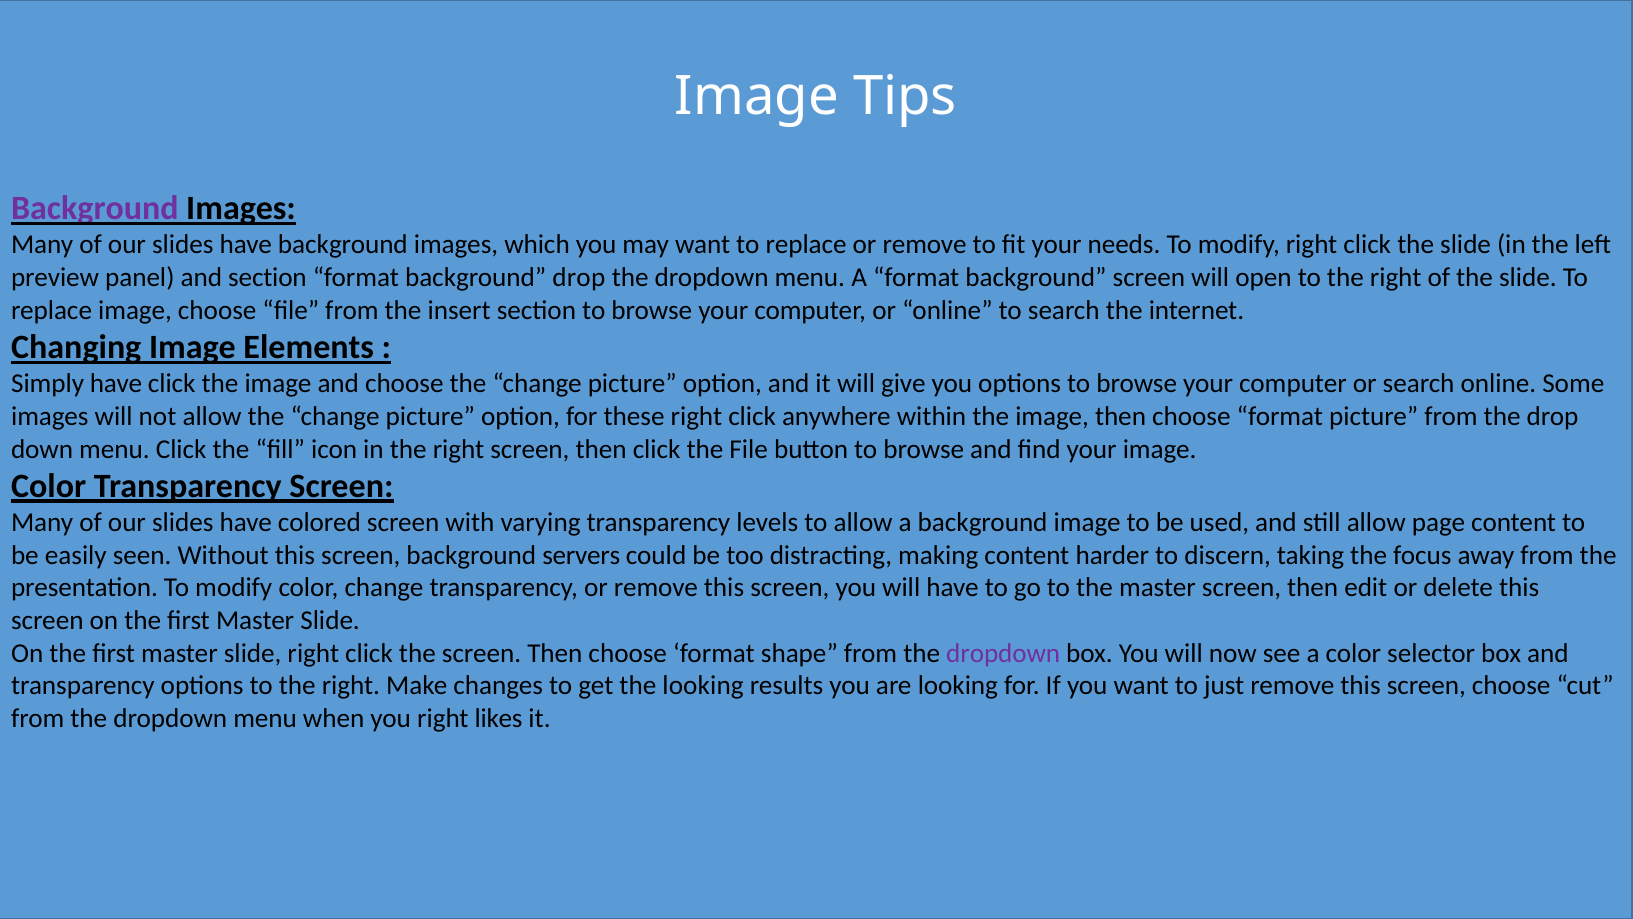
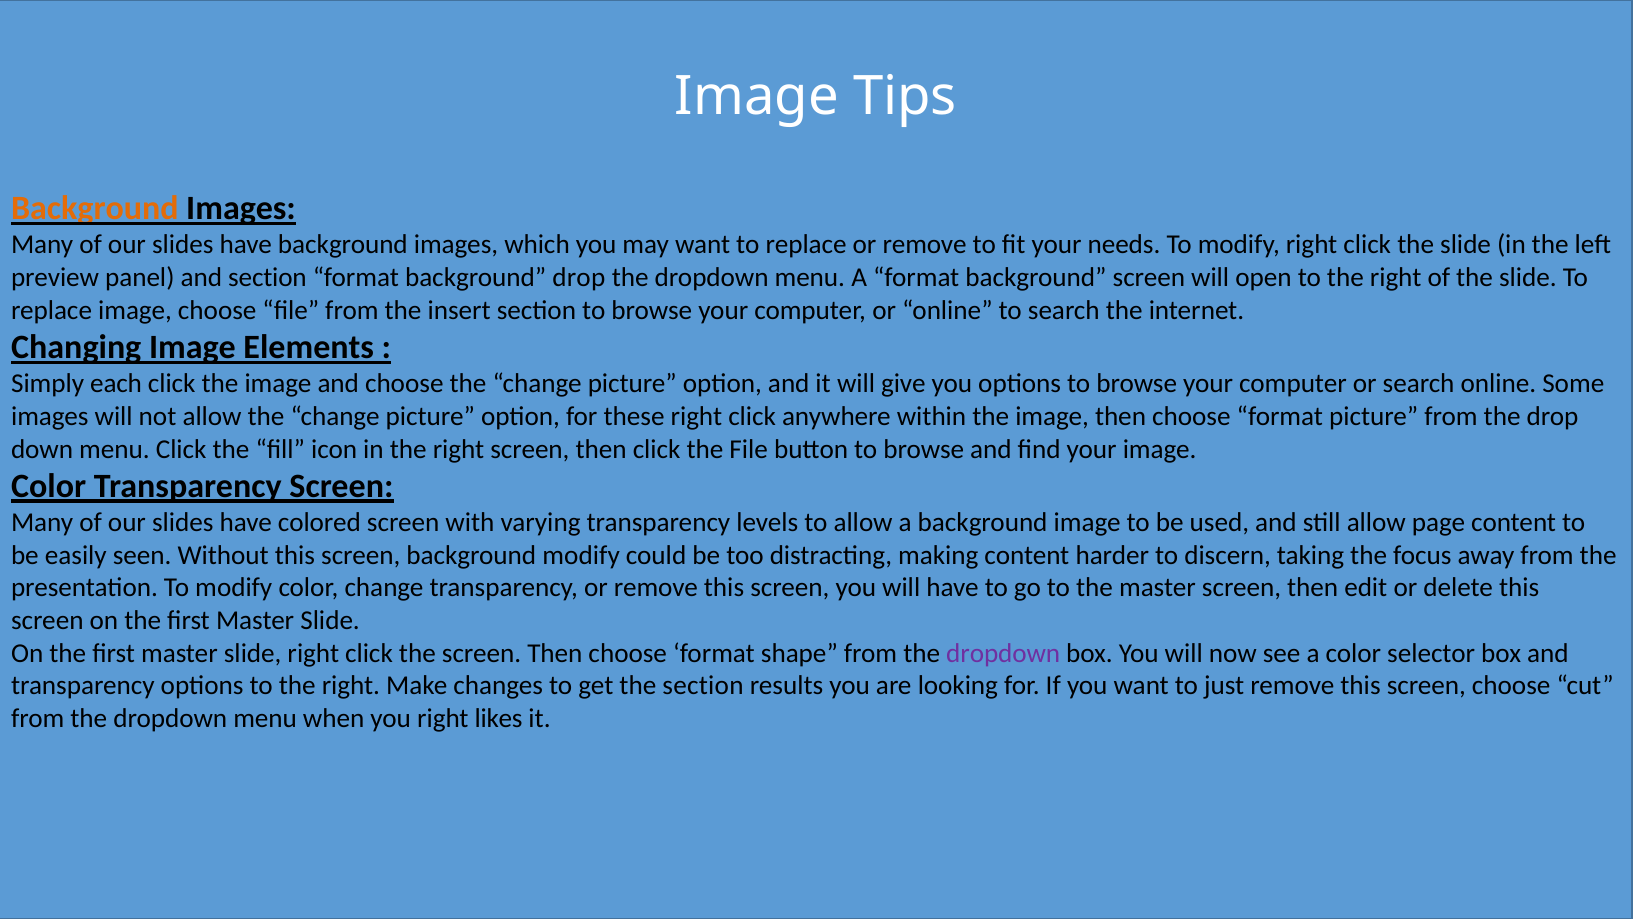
Background colour: purple -> orange (95, 209)
Simply have: have -> each (116, 384)
background servers: servers -> modify (581, 555)
the looking: looking -> section (703, 686)
